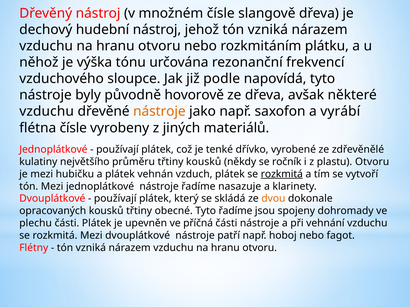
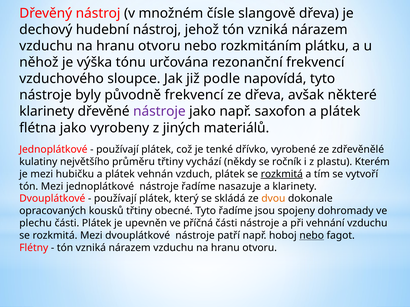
původně hovorově: hovorově -> frekvencí (194, 95)
vzduchu: vzduchu -> klarinety (47, 112)
nástroje colour: orange -> purple (159, 112)
saxofon a vyrábí: vyrábí -> plátek (340, 112)
flétna čísle: čísle -> jako (73, 128)
třtiny kousků: kousků -> vychází (204, 162)
plastu Otvoru: Otvoru -> Kterém (372, 162)
nebo underline: none -> present (312, 236)
